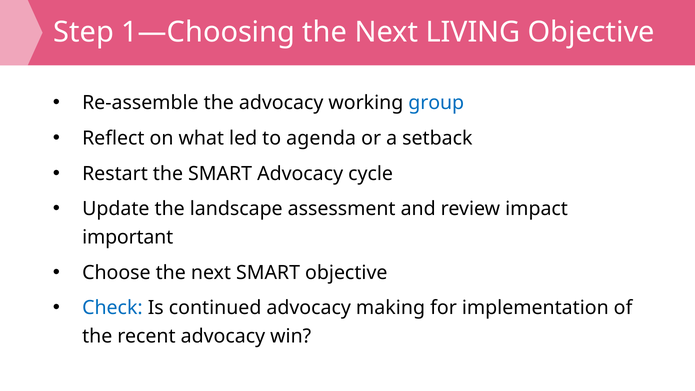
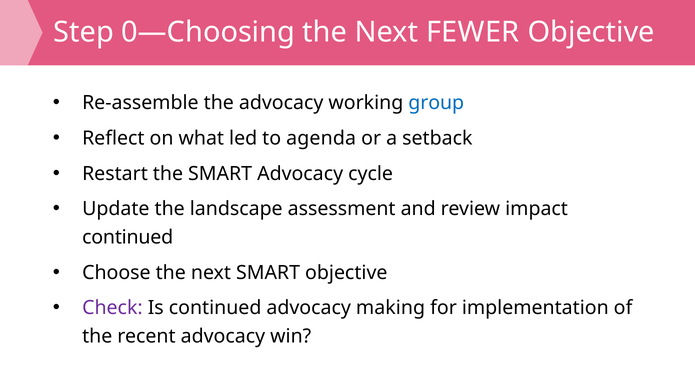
1—Choosing: 1—Choosing -> 0—Choosing (208, 32)
LIVING: LIVING -> FEWER (473, 32)
important: important -> continued (128, 237)
Check colour: blue -> purple (112, 308)
